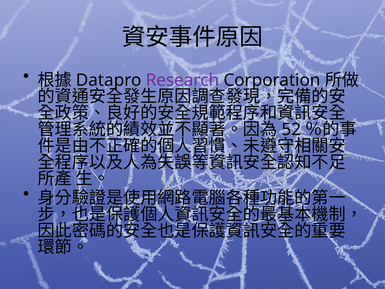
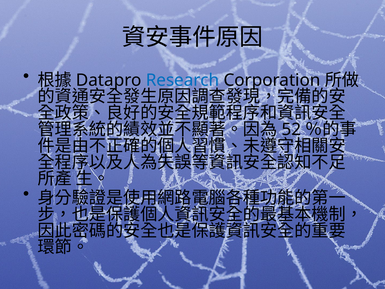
Research colour: purple -> blue (182, 80)
